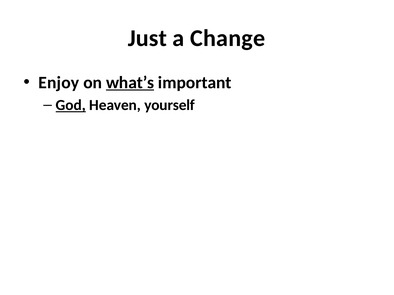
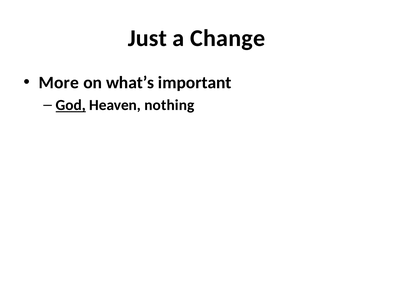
Enjoy: Enjoy -> More (59, 83)
what’s underline: present -> none (130, 83)
yourself: yourself -> nothing (169, 105)
